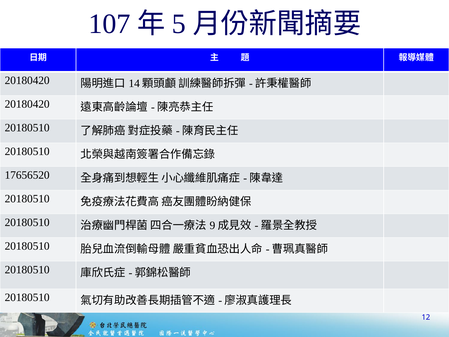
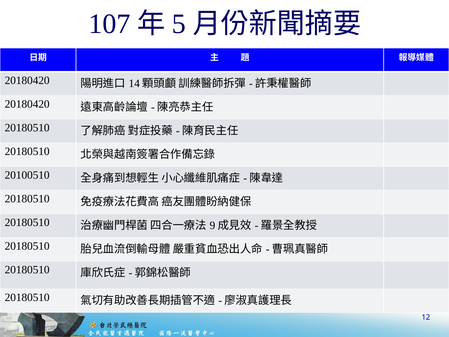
17656520: 17656520 -> 20100510 (27, 175)
